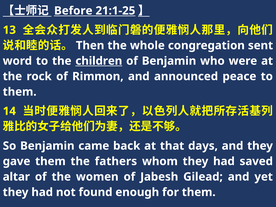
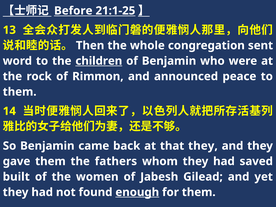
that days: days -> they (203, 146)
altar: altar -> built (16, 177)
enough underline: none -> present (137, 192)
